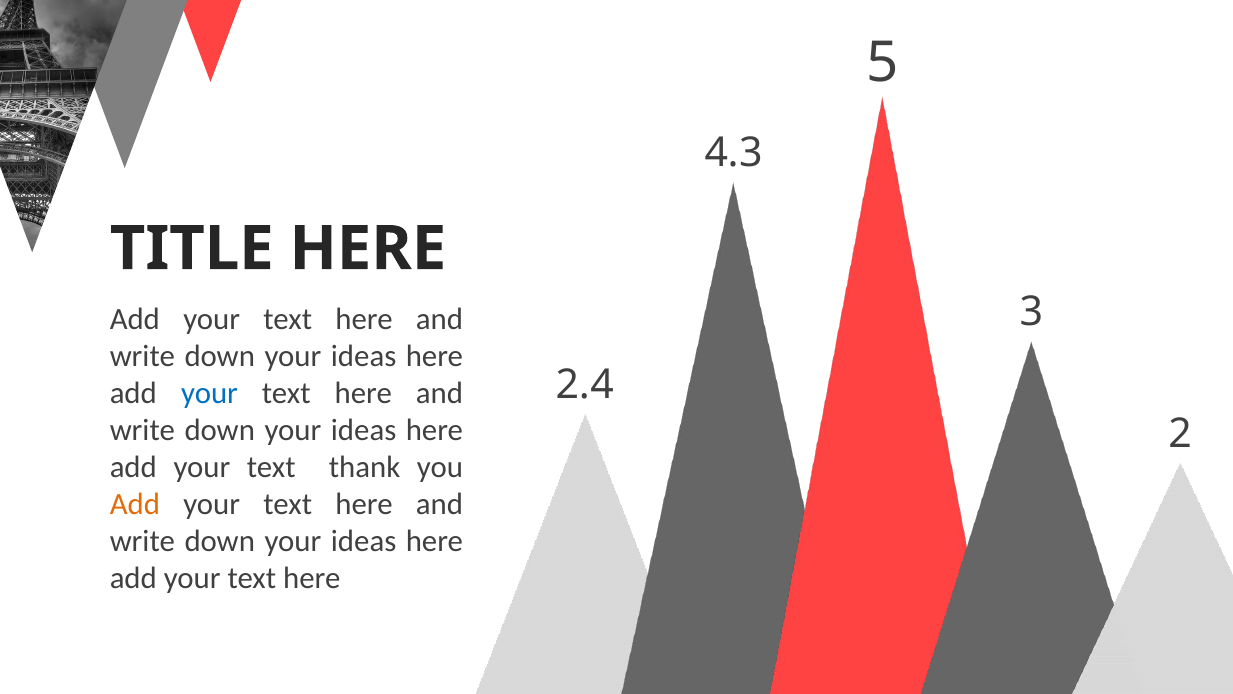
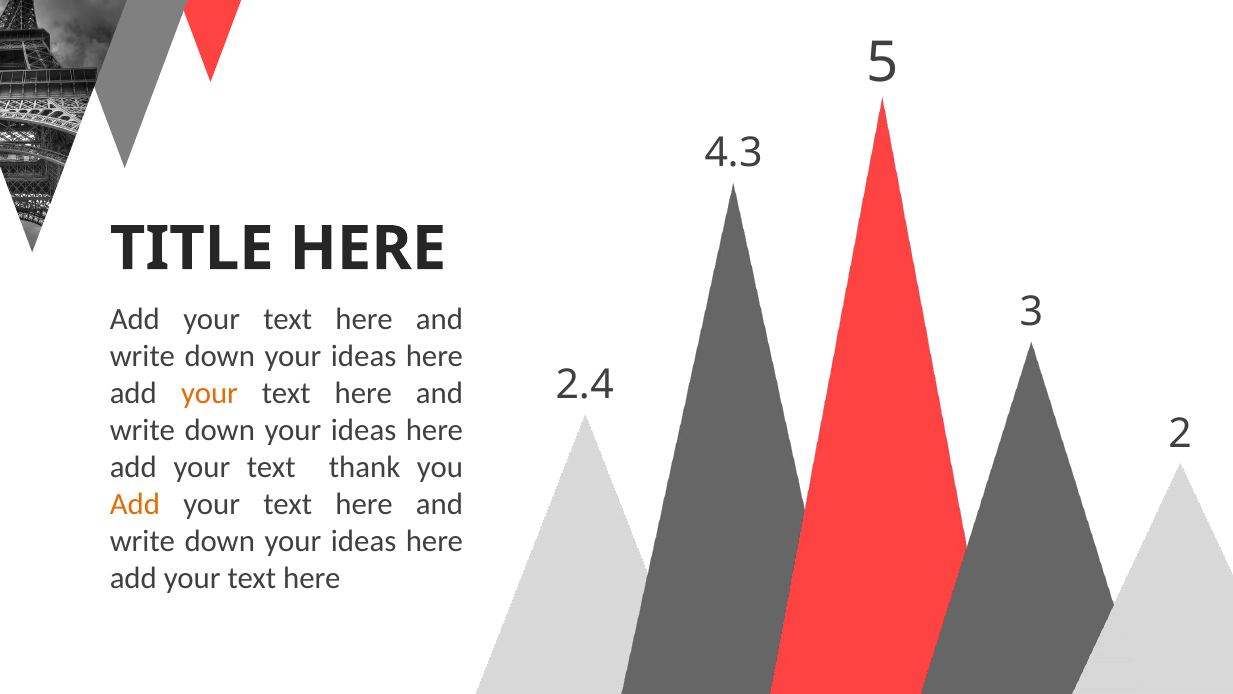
your colour: blue -> orange (209, 393)
